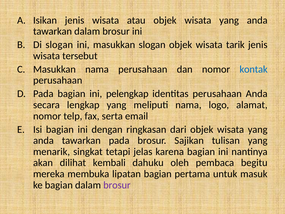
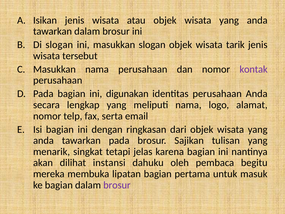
kontak colour: blue -> purple (254, 69)
pelengkap: pelengkap -> digunakan (127, 94)
kembali: kembali -> instansi (109, 163)
